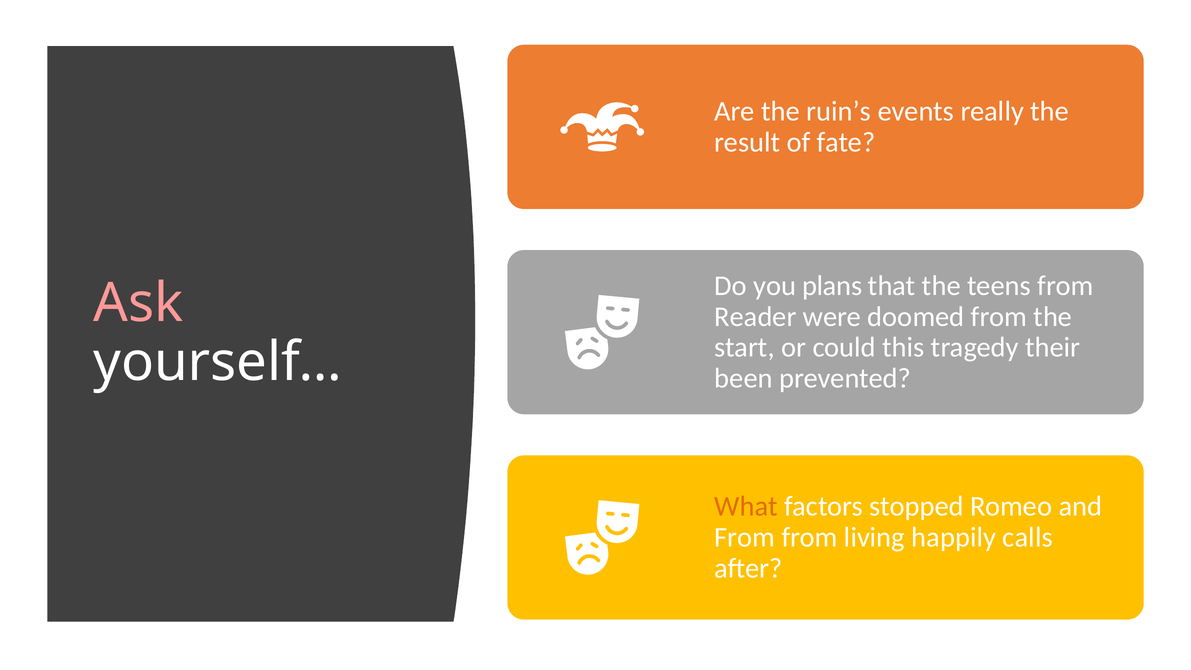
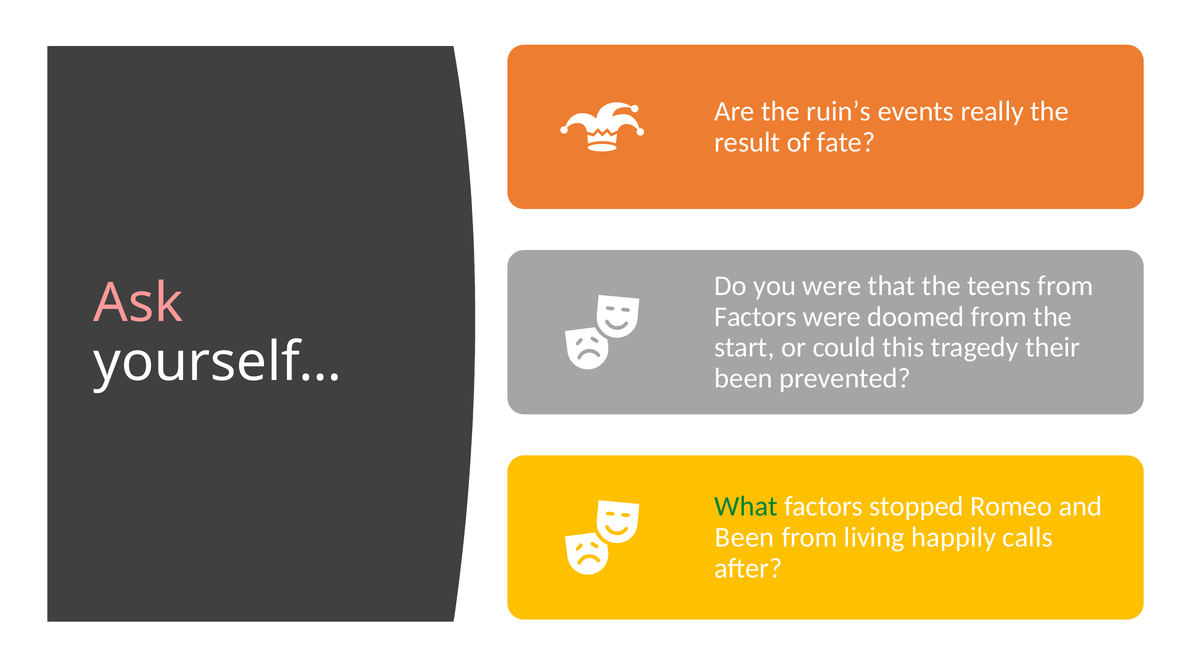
you plans: plans -> were (832, 286)
Reader: Reader -> Factors (756, 317)
What colour: orange -> green (746, 506)
From: From -> Been (745, 537)
